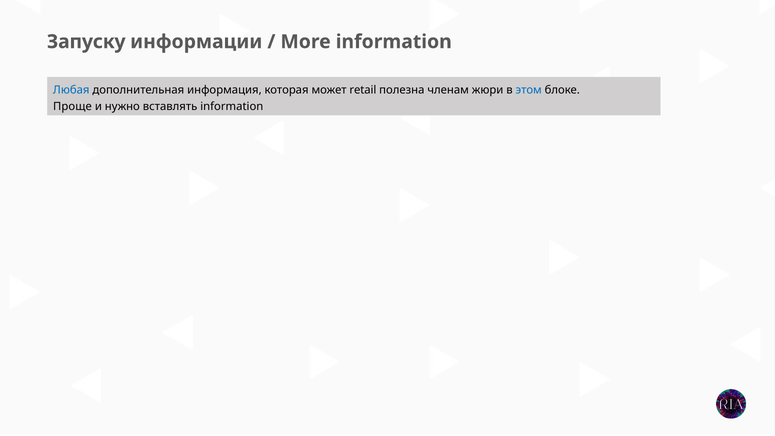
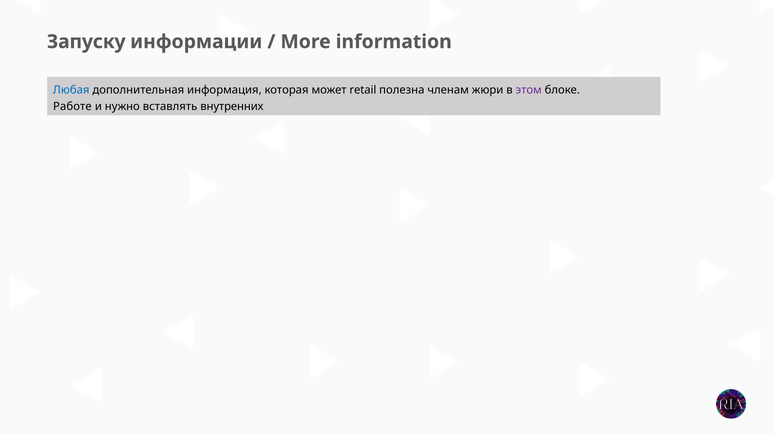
этом colour: blue -> purple (529, 90)
Проще: Проще -> Работе (72, 106)
вставлять information: information -> внутренних (232, 106)
